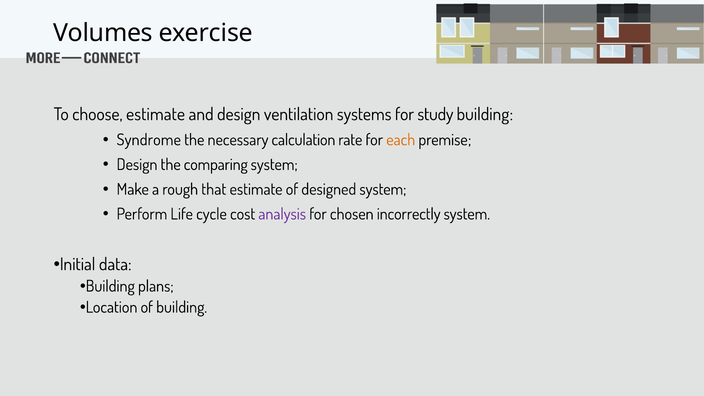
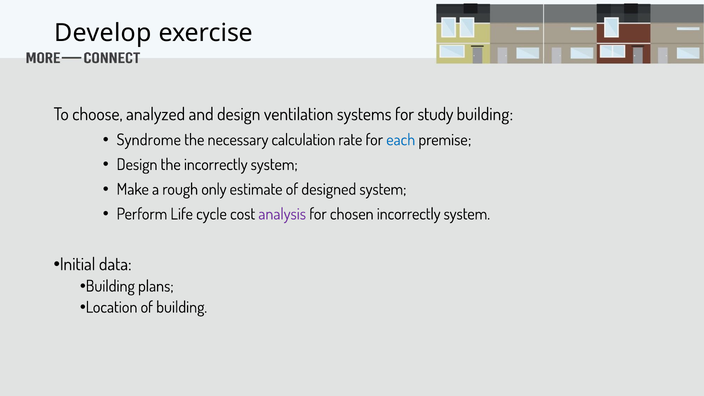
Volumes: Volumes -> Develop (103, 33)
choose estimate: estimate -> analyzed (156, 114)
each colour: orange -> blue (401, 140)
the comparing: comparing -> incorrectly (216, 165)
that: that -> only (214, 189)
